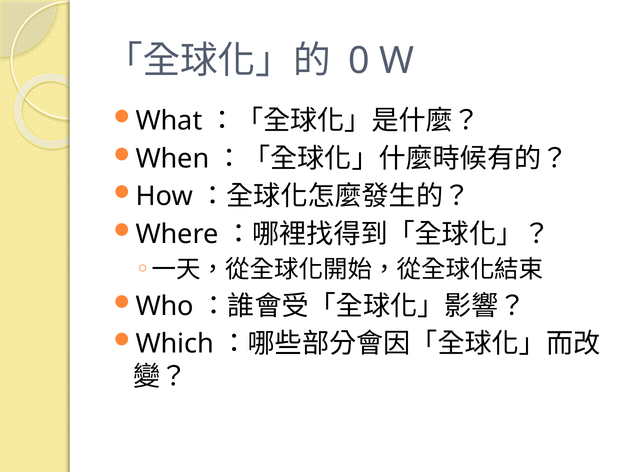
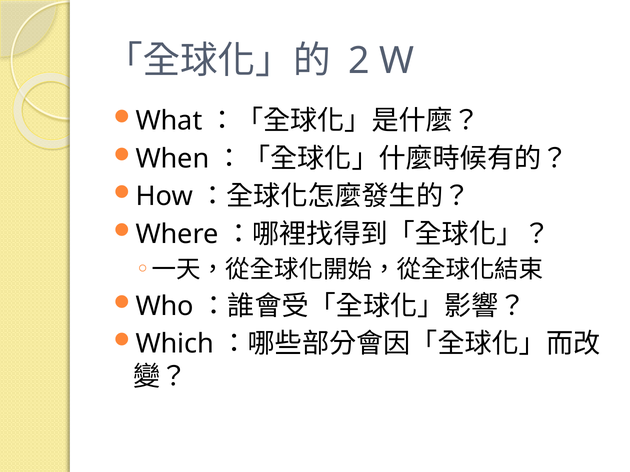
0: 0 -> 2 (359, 61)
